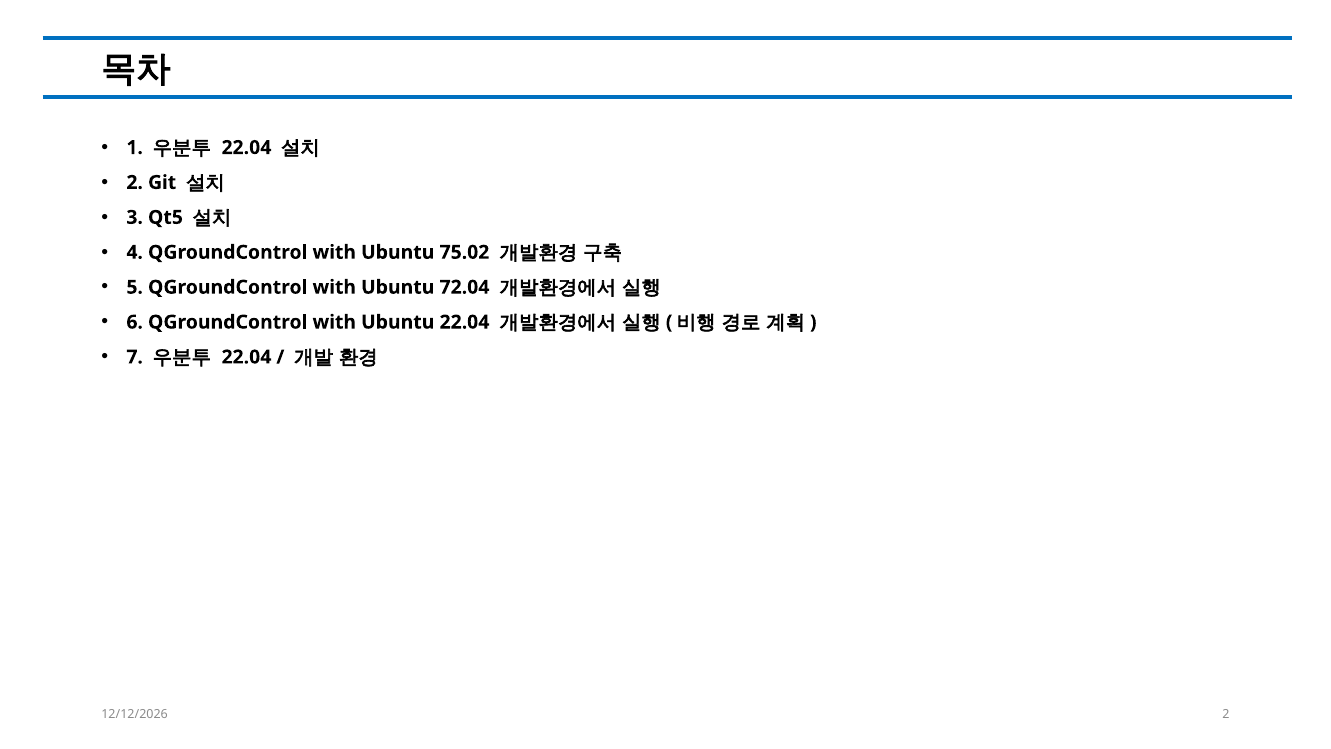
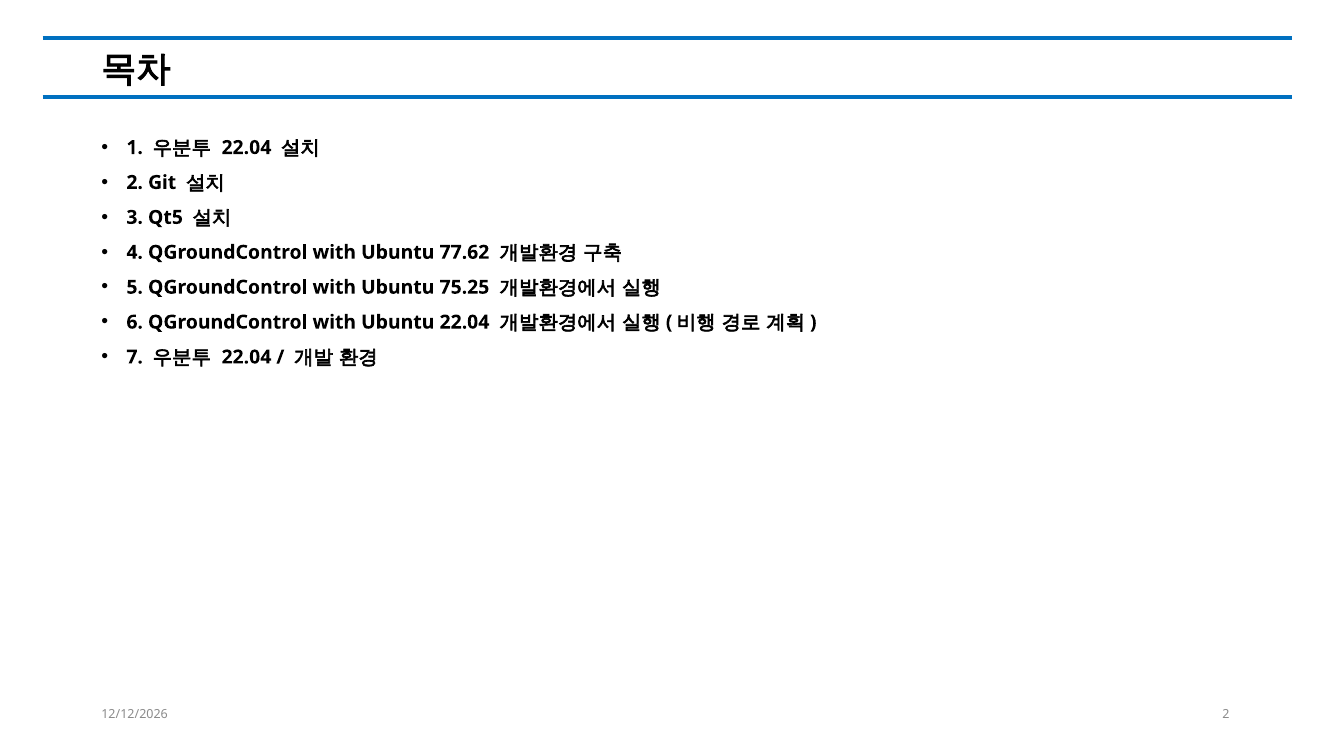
75.02: 75.02 -> 77.62 (464, 252)
72.04: 72.04 -> 75.25 (464, 287)
